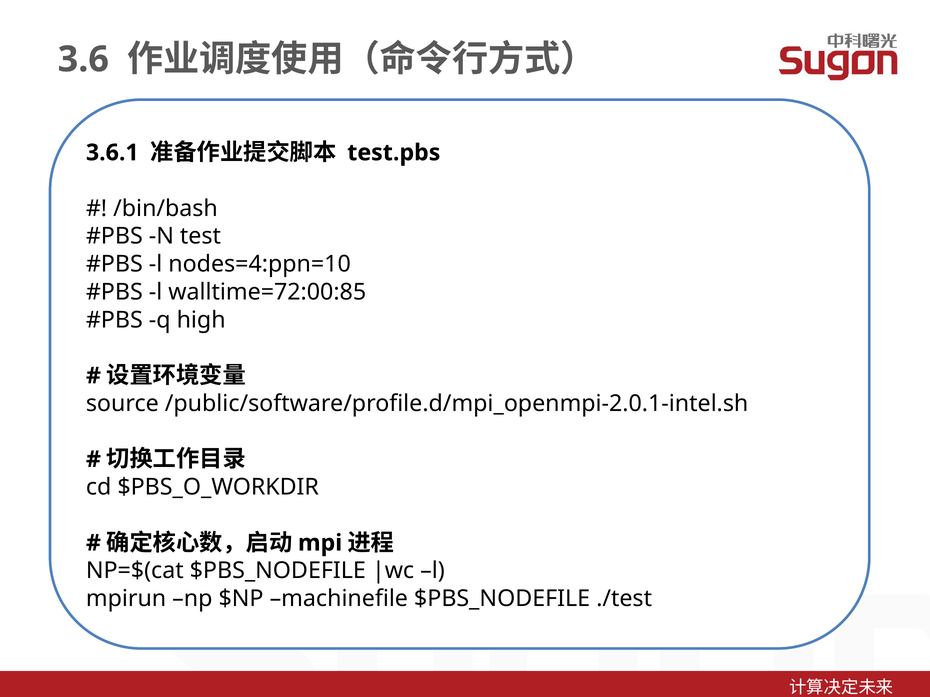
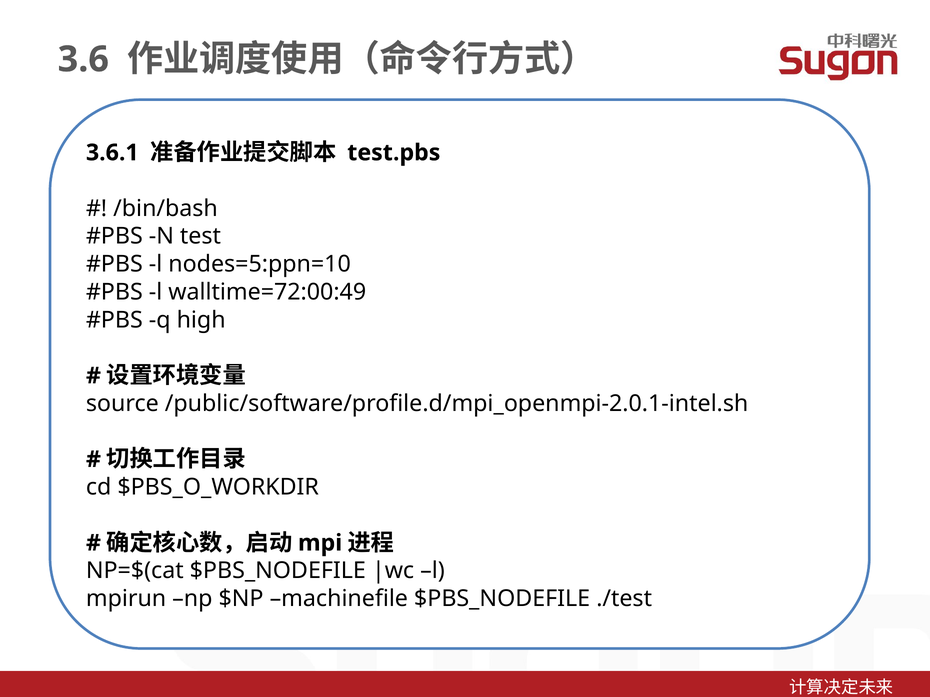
nodes=4:ppn=10: nodes=4:ppn=10 -> nodes=5:ppn=10 (260, 264)
walltime=72:00:85: walltime=72:00:85 -> walltime=72:00:49 (267, 292)
